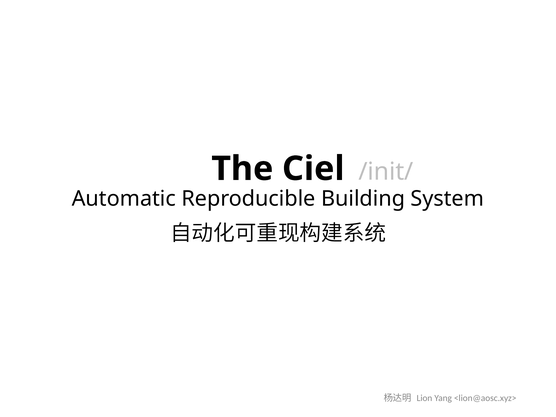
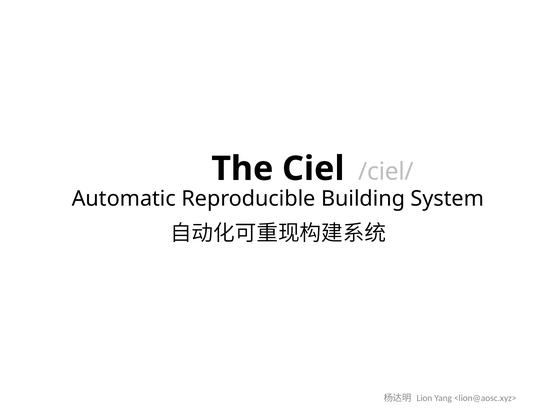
/init/: /init/ -> /ciel/ (386, 172)
